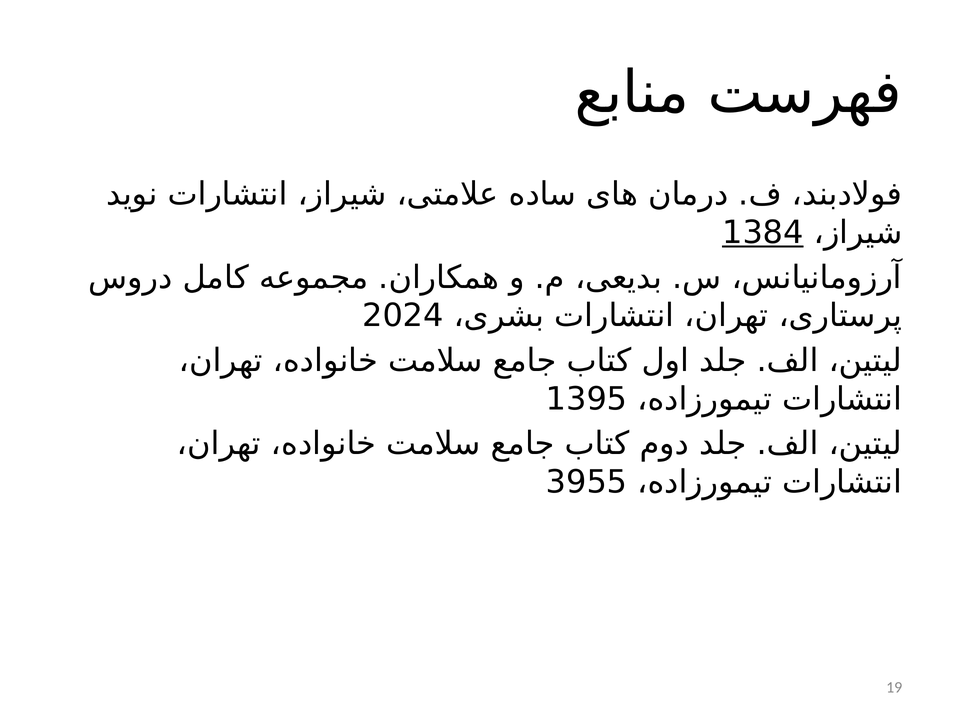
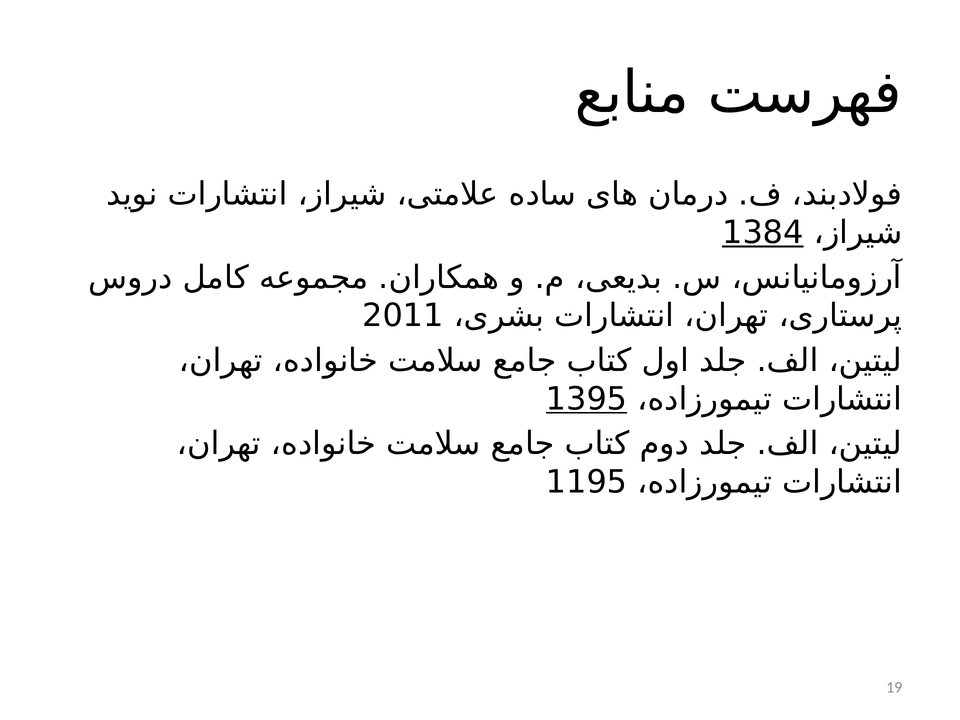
2024: 2024 -> 2011 (403, 316)
1395 underline: none -> present (587, 399)
3955: 3955 -> 1195 (587, 482)
